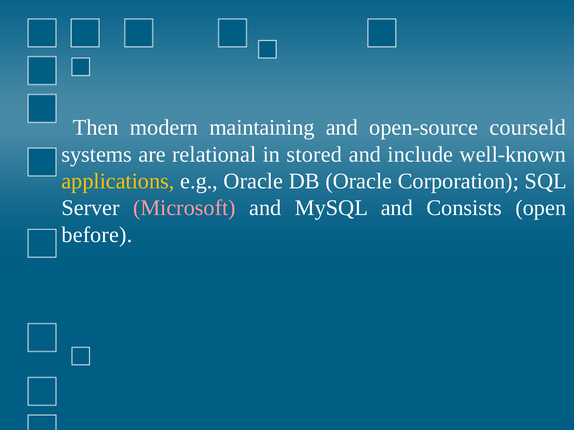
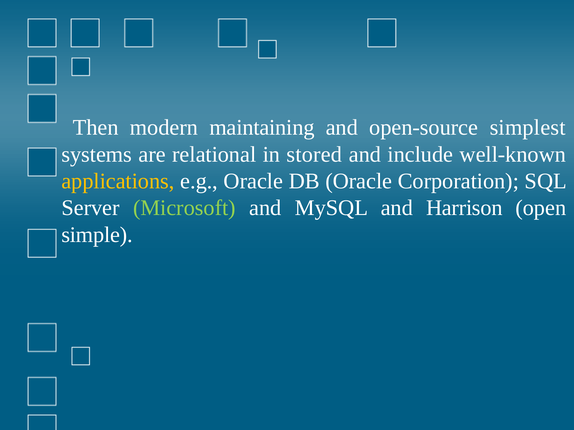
courseld: courseld -> simplest (528, 128)
Microsoft colour: pink -> light green (184, 208)
Consists: Consists -> Harrison (464, 208)
before: before -> simple (97, 235)
